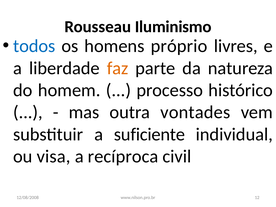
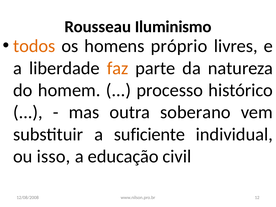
todos colour: blue -> orange (34, 46)
vontades: vontades -> soberano (195, 112)
visa: visa -> isso (54, 156)
recíproca: recíproca -> educação (123, 156)
